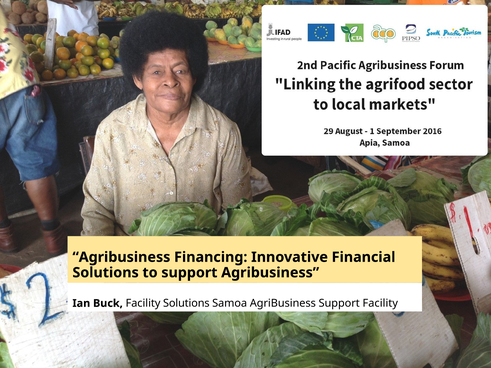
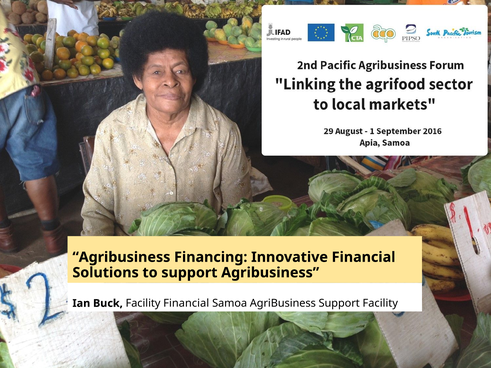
Facility Solutions: Solutions -> Financial (186, 304)
